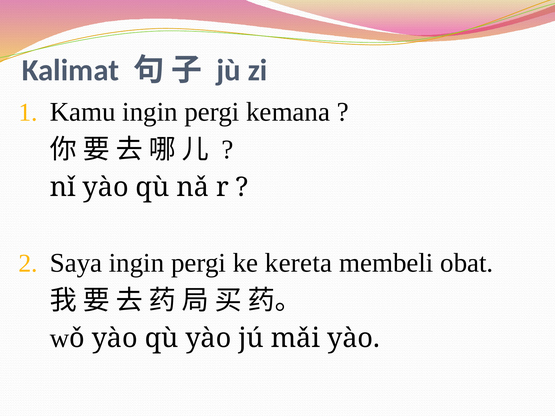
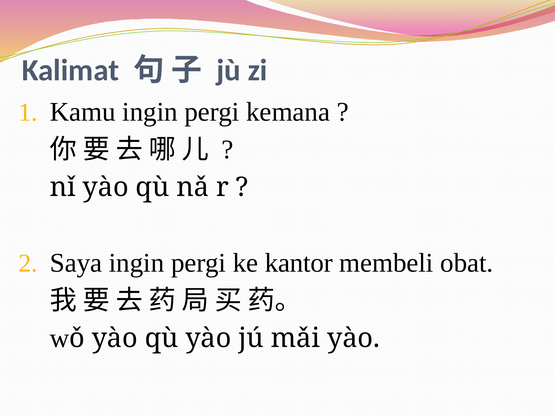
kereta: kereta -> kantor (299, 263)
